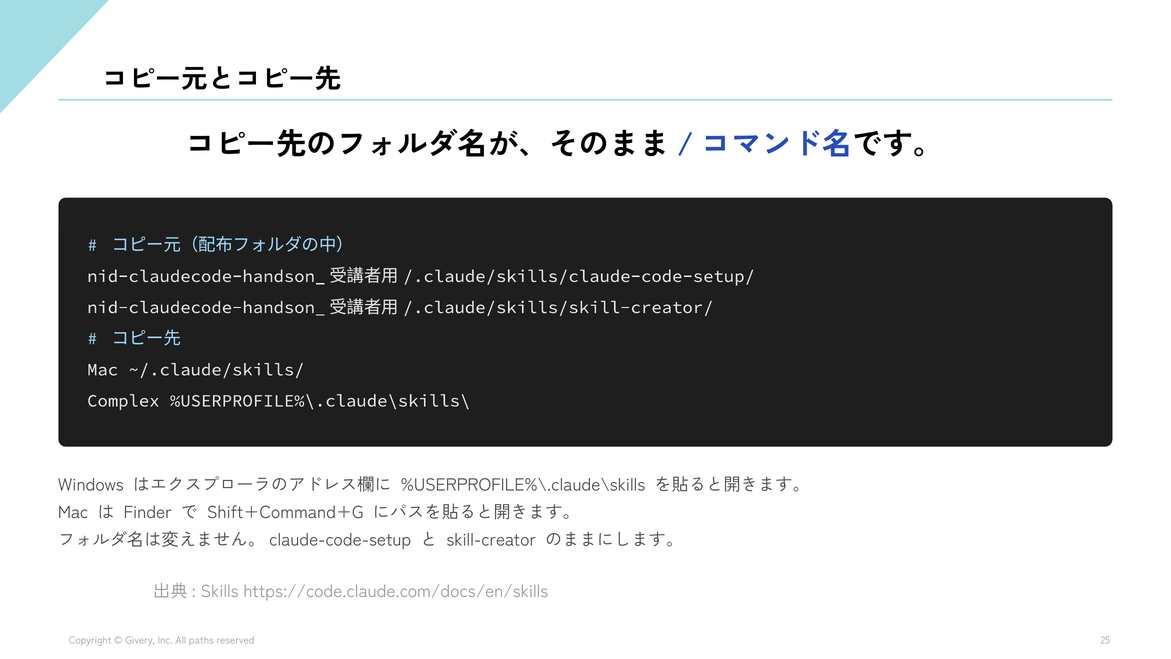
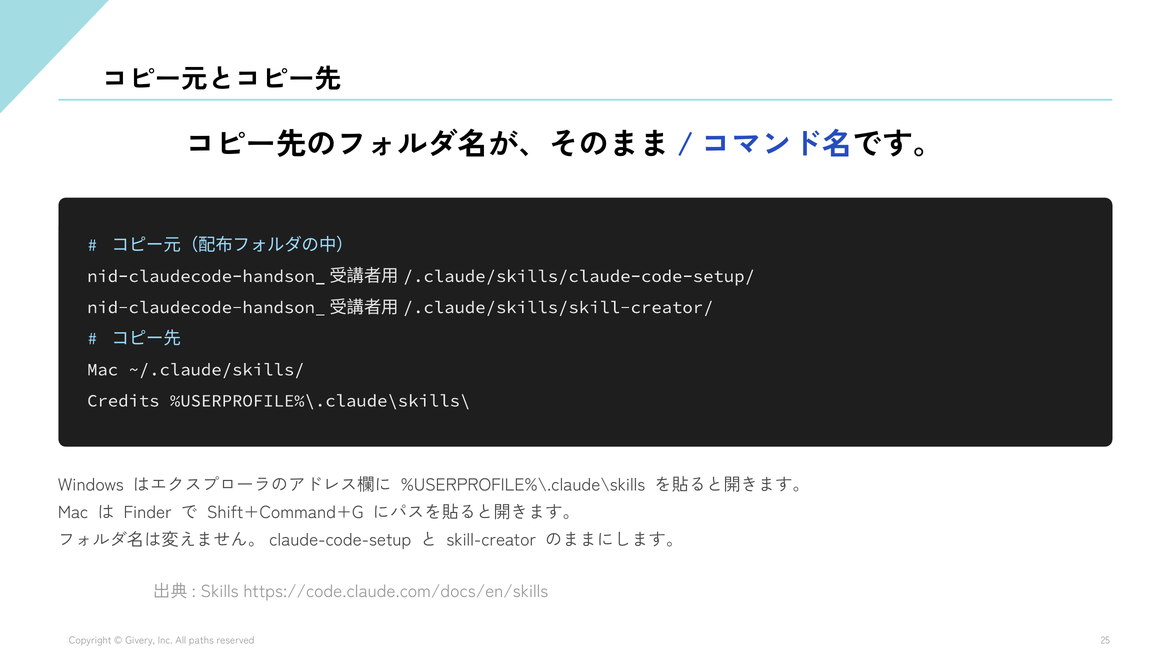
Complex: Complex -> Credits (123, 401)
